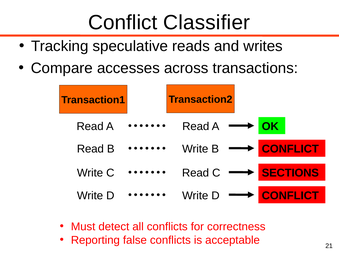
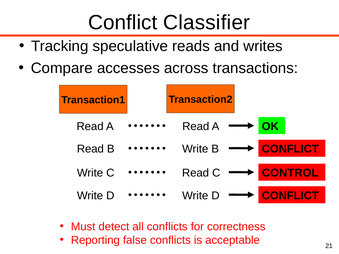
SECTIONS: SECTIONS -> CONTROL (290, 173)
